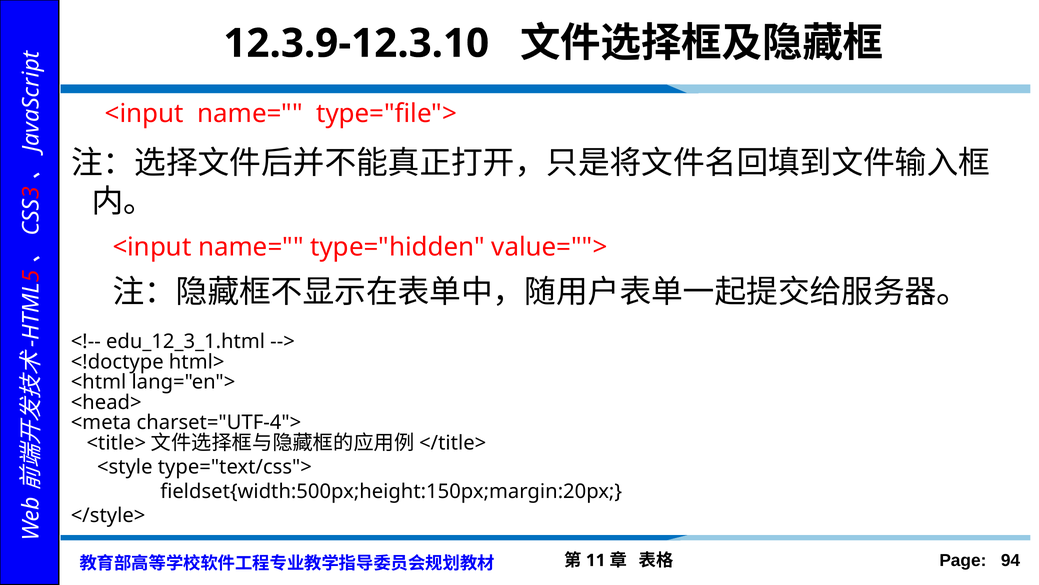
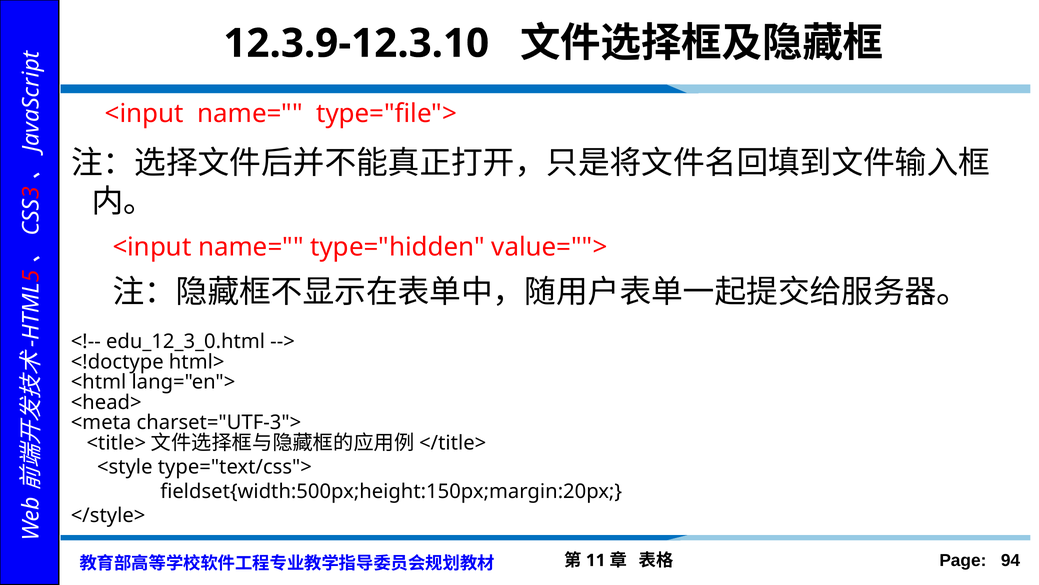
edu_12_3_1.html: edu_12_3_1.html -> edu_12_3_0.html (186, 341)
charset="UTF-4">: charset="UTF-4"> -> charset="UTF-3"> (219, 422)
